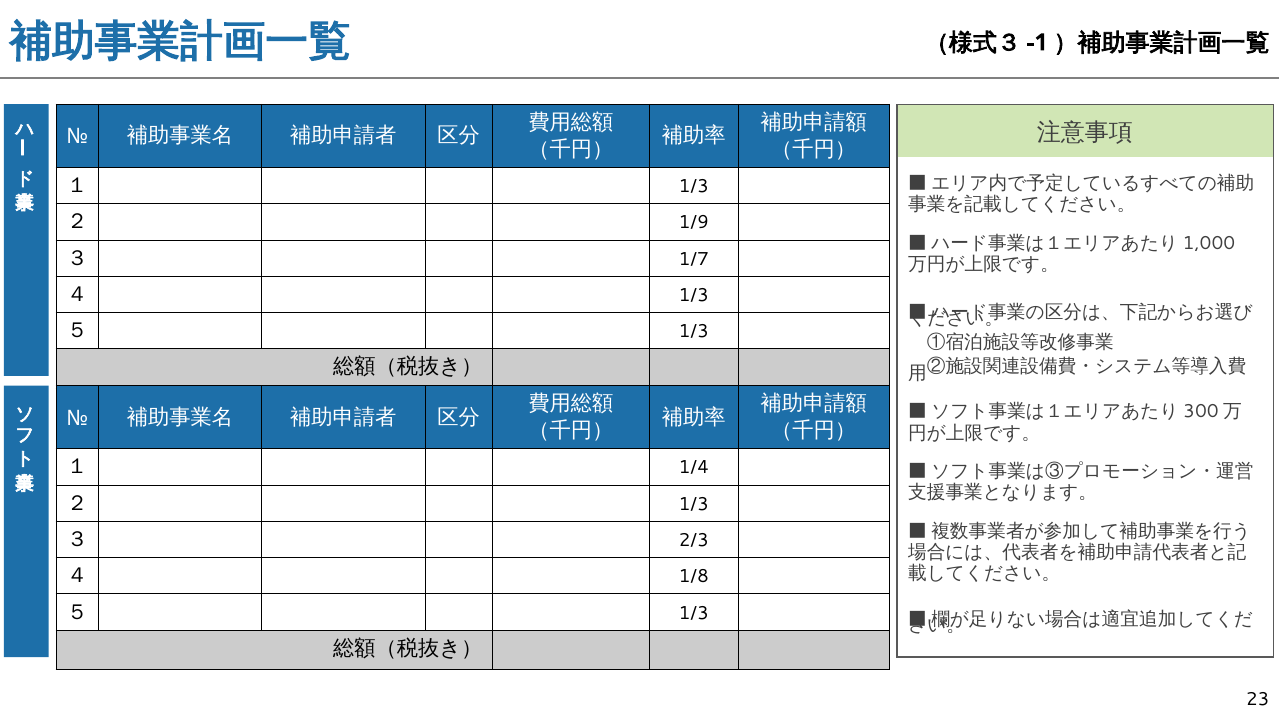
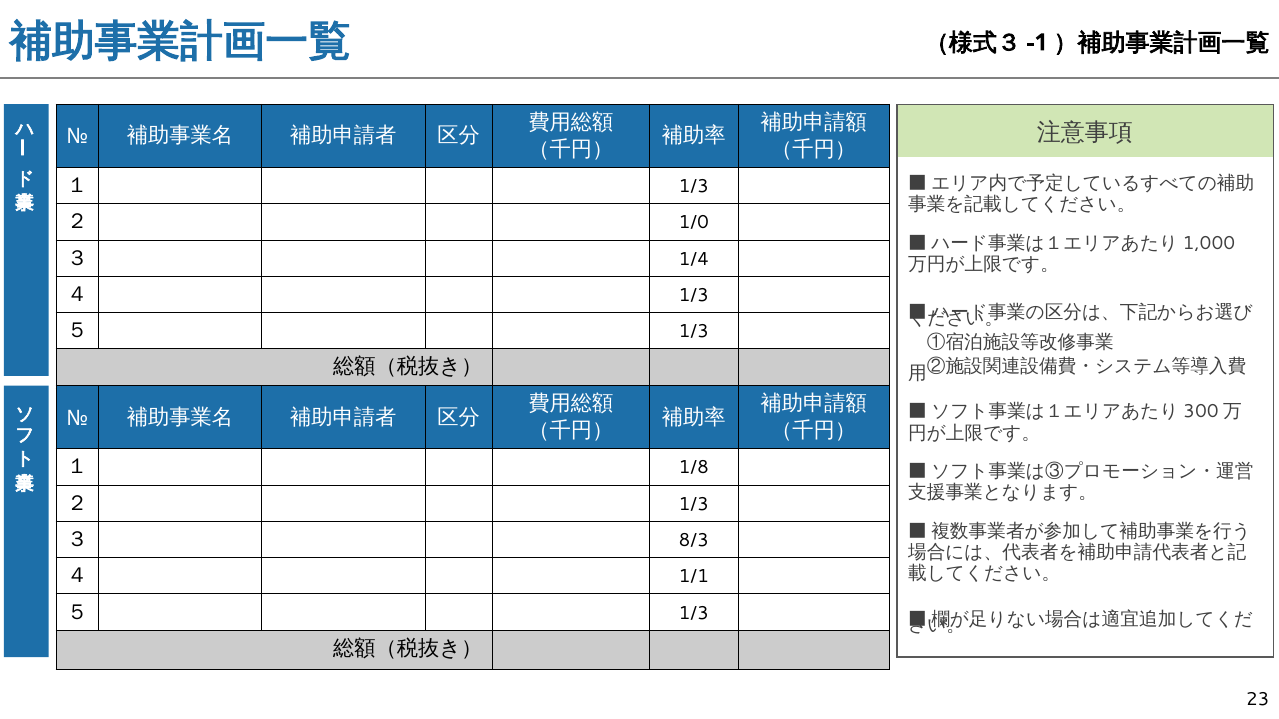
1/9: 1/9 -> 1/0 (694, 223)
1/7: 1/7 -> 1/4 (694, 259)
1/4: 1/4 -> 1/8 (694, 468)
2/3: 2/3 -> 8/3 (694, 541)
1/8: 1/8 -> 1/1 (694, 577)
